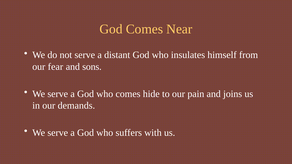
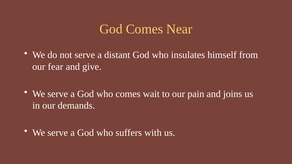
sons: sons -> give (92, 67)
hide: hide -> wait (151, 94)
